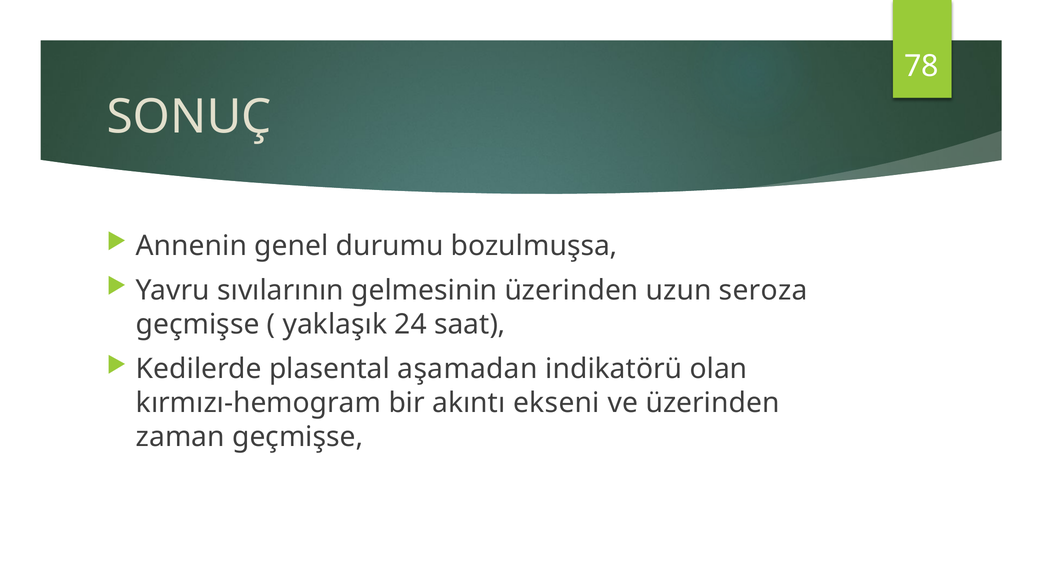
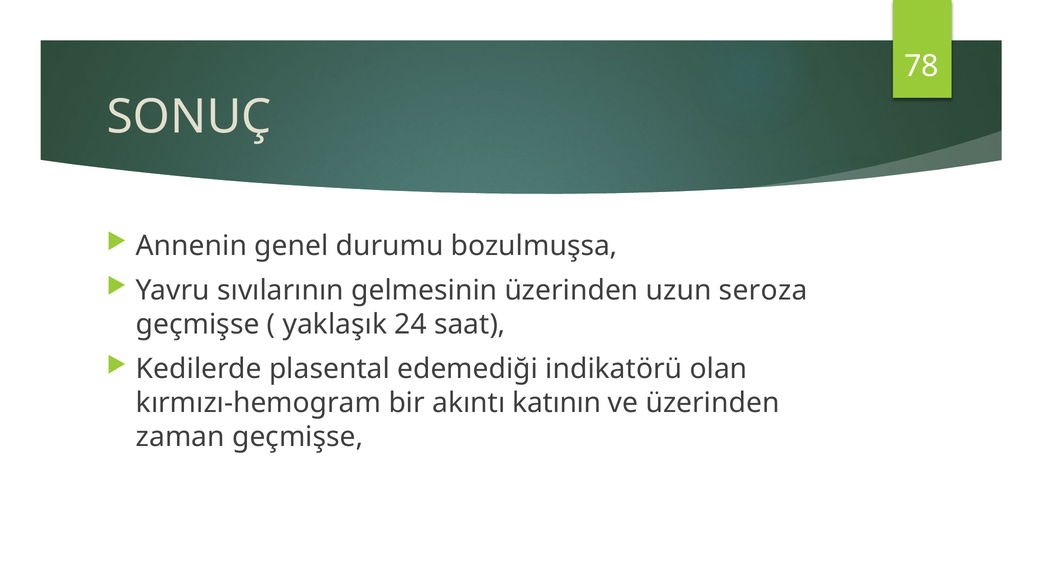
aşamadan: aşamadan -> edemediği (468, 369)
ekseni: ekseni -> katının (557, 403)
